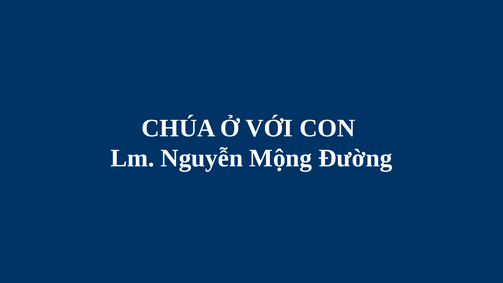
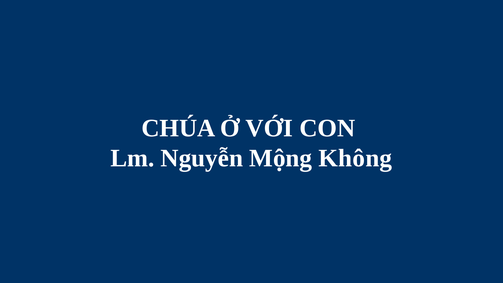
Đường: Đường -> Không (355, 158)
